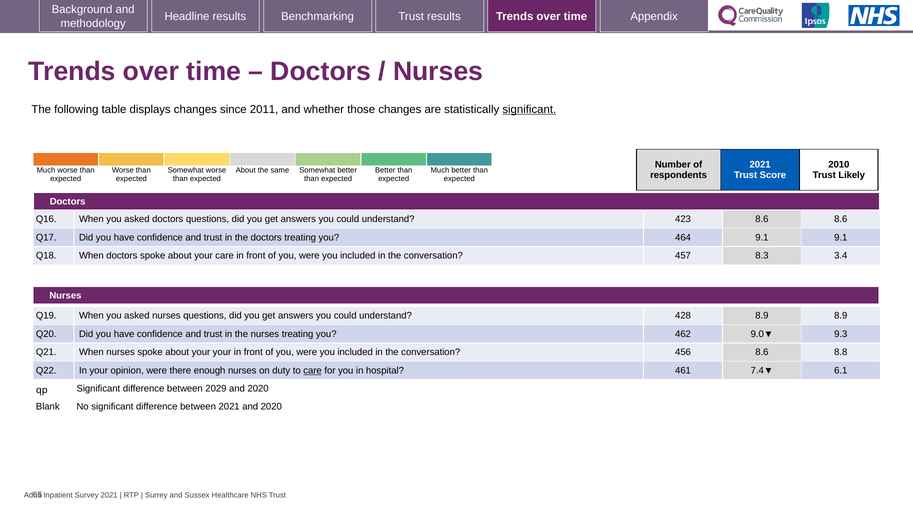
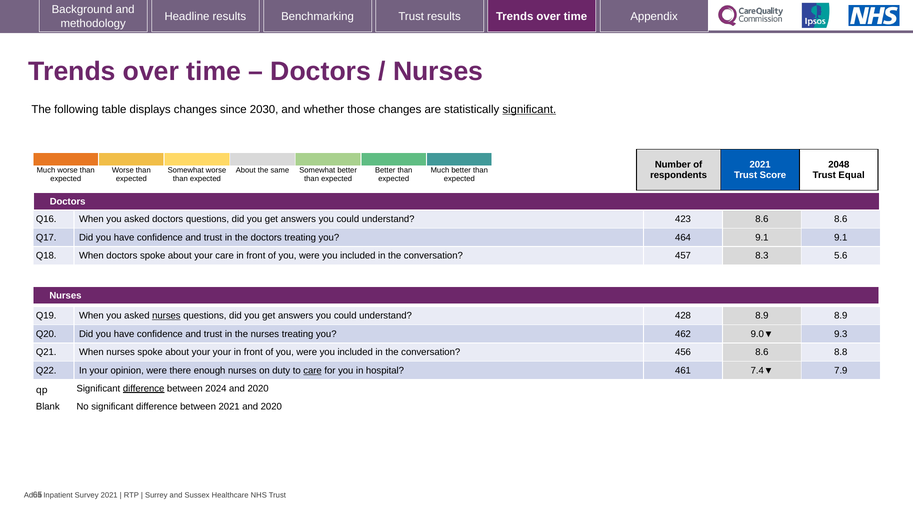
2011: 2011 -> 2030 (264, 109)
2010: 2010 -> 2048 (839, 165)
Likely: Likely -> Equal (852, 175)
3.4: 3.4 -> 5.6 (841, 256)
nurses underline: none -> present (166, 316)
6.1: 6.1 -> 7.9 (841, 371)
difference underline: none -> present (144, 389)
2029: 2029 -> 2024 (216, 389)
